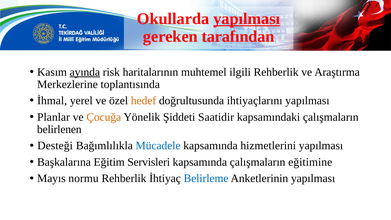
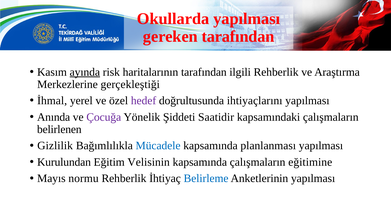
yapılması underline: present -> none (247, 19)
haritalarının muhtemel: muhtemel -> tarafından (204, 72)
toplantısında: toplantısında -> gerçekleştiği (130, 84)
hedef colour: orange -> purple (144, 101)
Planlar: Planlar -> Anında (54, 117)
Çocuğa colour: orange -> purple (104, 117)
Desteği: Desteği -> Gizlilik (55, 146)
hizmetlerini: hizmetlerini -> planlanması (268, 146)
Başkalarına: Başkalarına -> Kurulundan (64, 162)
Servisleri: Servisleri -> Velisinin (149, 162)
